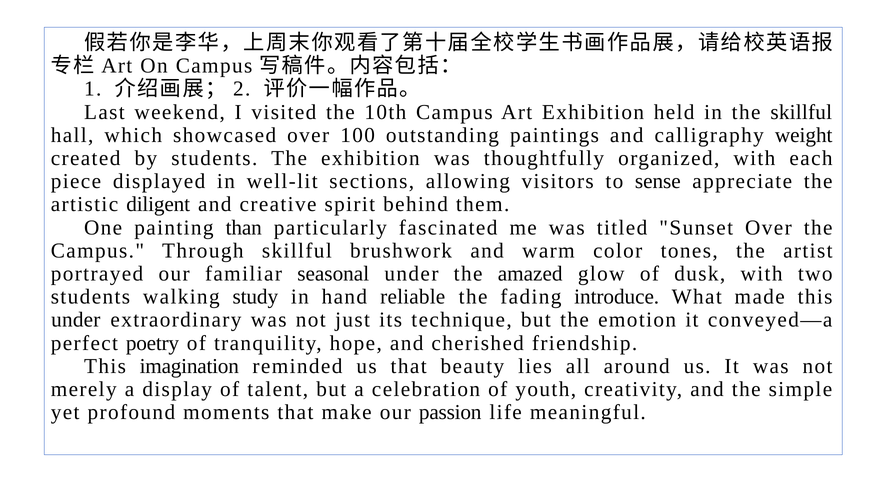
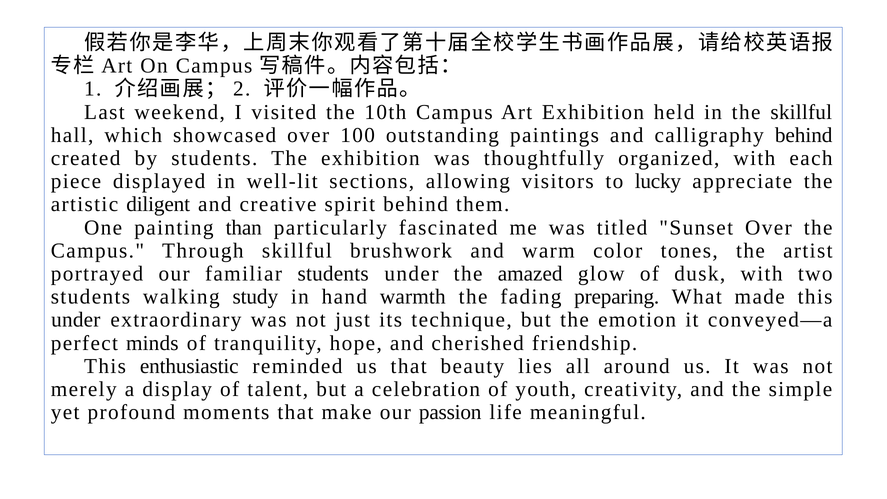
calligraphy weight: weight -> behind (804, 135)
sense: sense -> lucky (658, 181)
familiar seasonal: seasonal -> students (333, 274)
reliable: reliable -> warmth (413, 297)
introduce: introduce -> preparing (617, 297)
poetry: poetry -> minds (152, 343)
imagination: imagination -> enthusiastic (189, 366)
